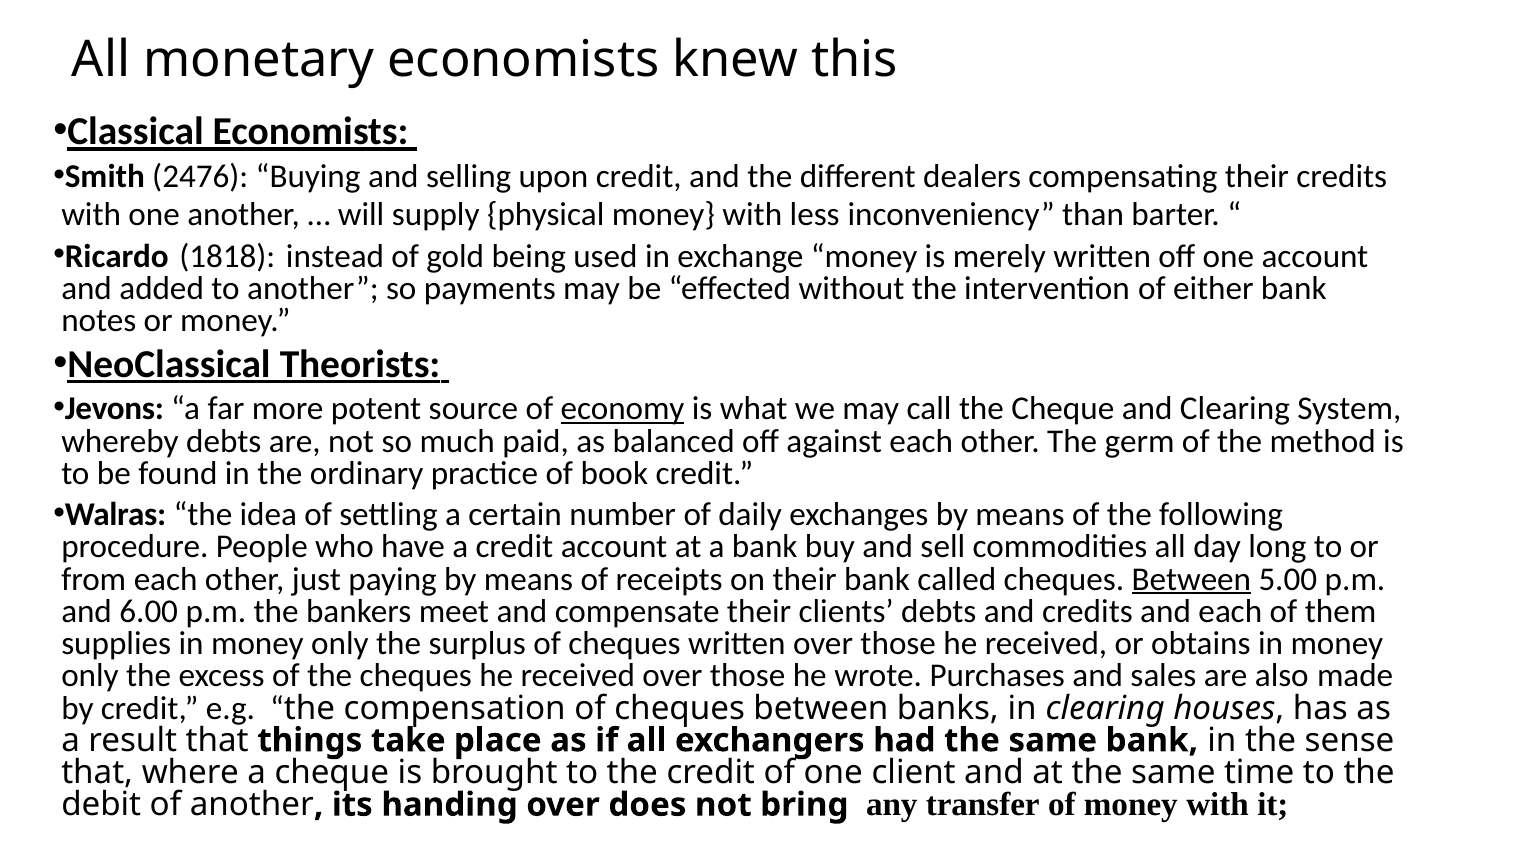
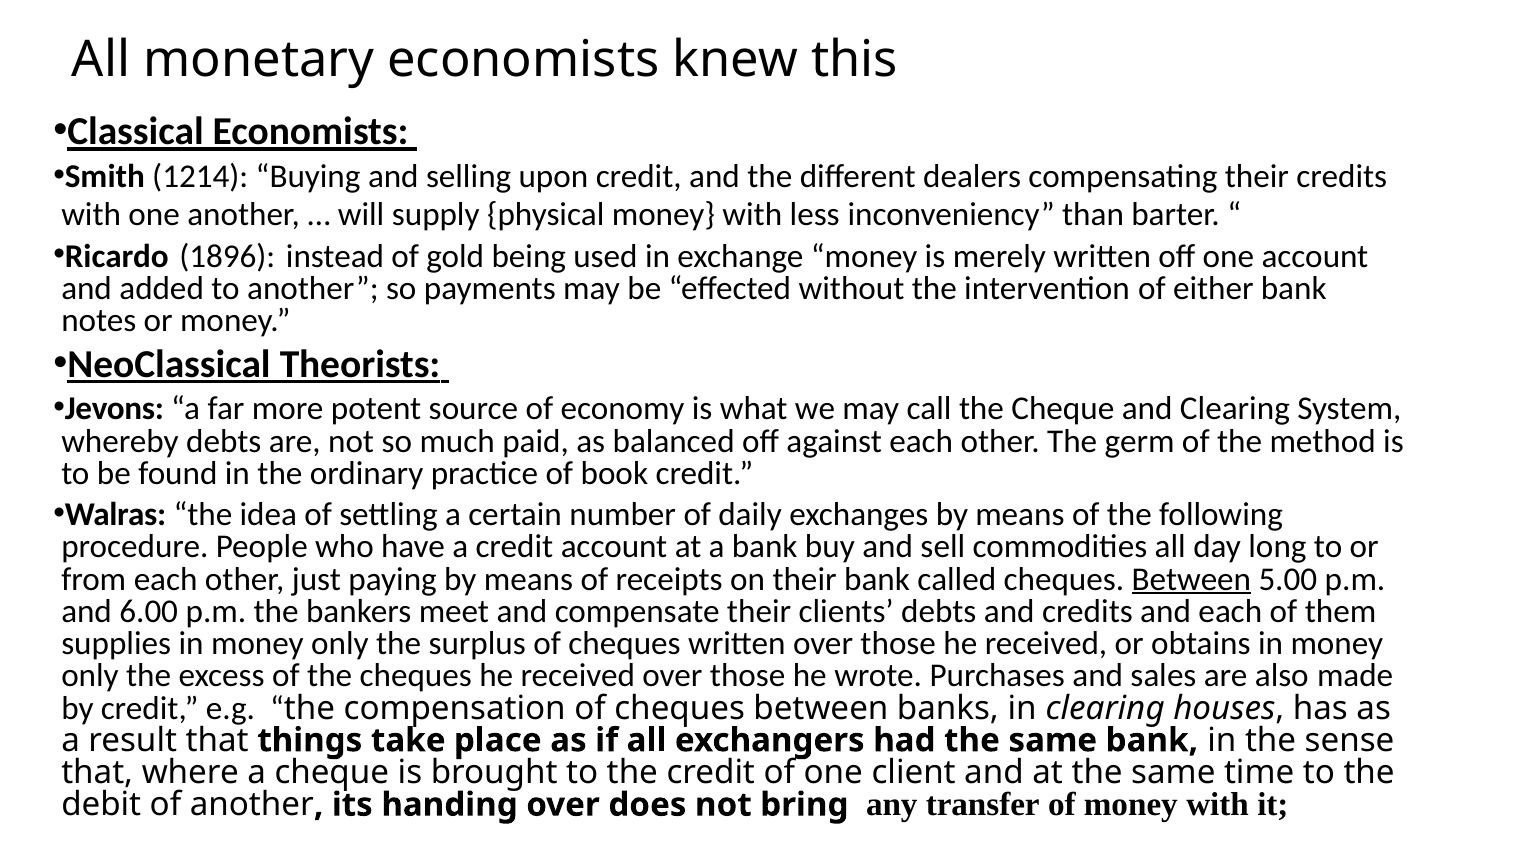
2476: 2476 -> 1214 (200, 176)
1818: 1818 -> 1896 (227, 256)
economy underline: present -> none (623, 409)
